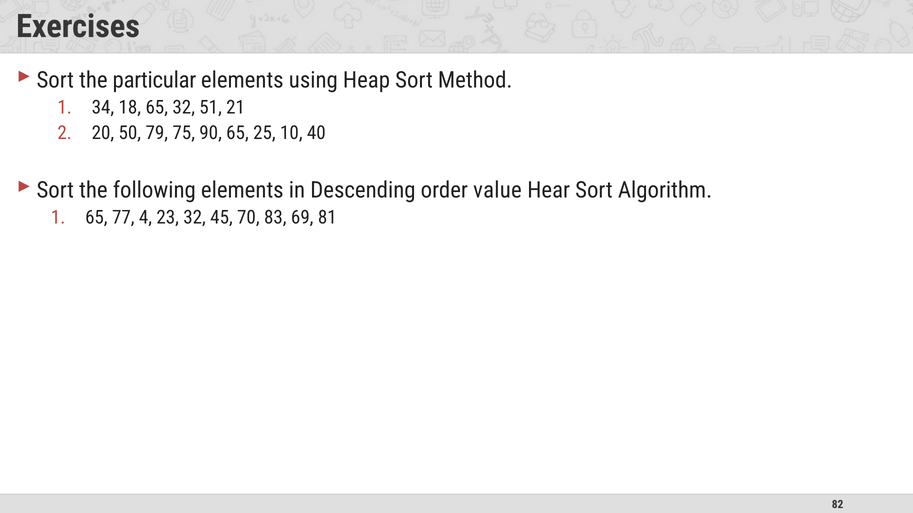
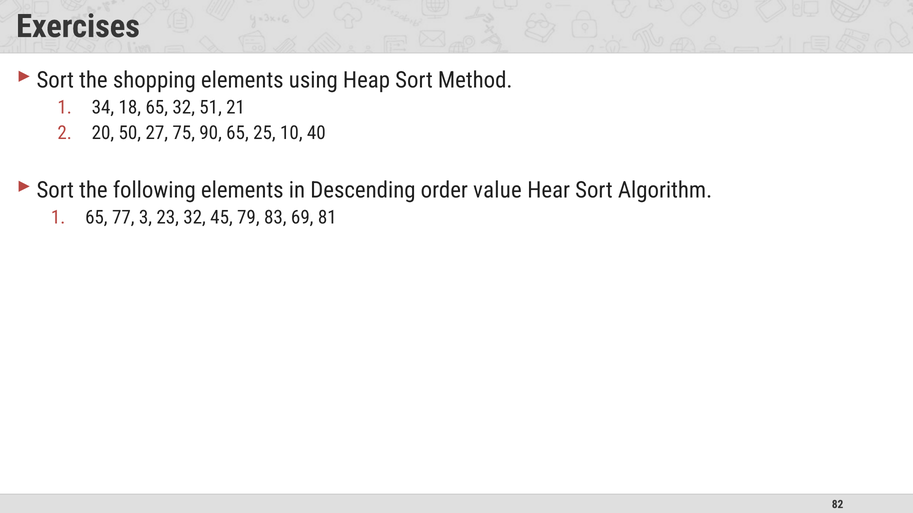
particular: particular -> shopping (154, 80)
79: 79 -> 27 (157, 133)
4: 4 -> 3 (146, 218)
70: 70 -> 79 (248, 218)
